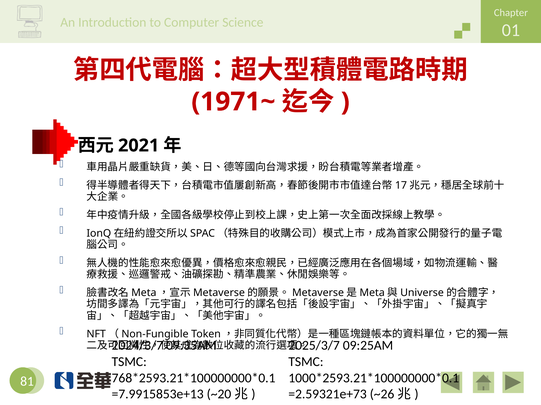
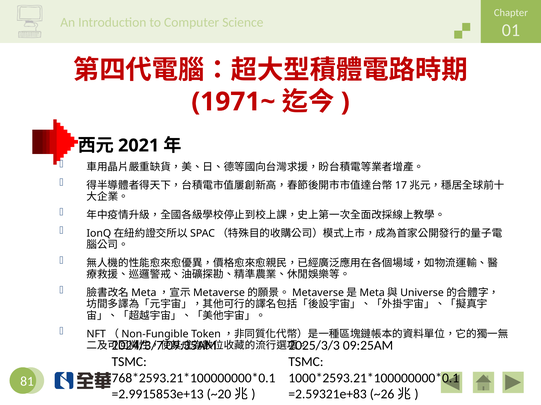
2025/3/7: 2025/3/7 -> 2025/3/3 (314, 346)
=7.9915853e+13: =7.9915853e+13 -> =2.9915853e+13 (158, 395)
=2.59321e+73: =2.59321e+73 -> =2.59321e+83 (328, 395)
